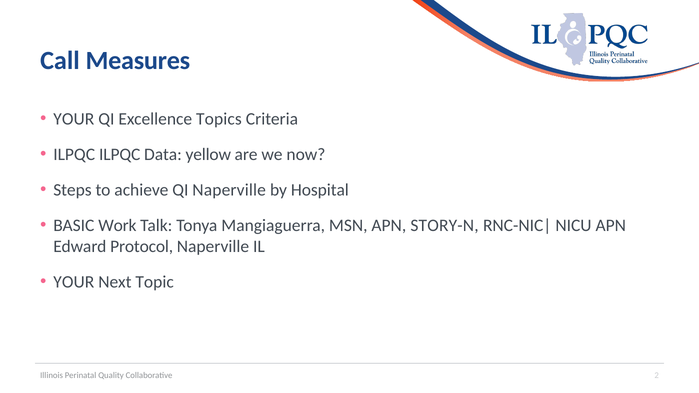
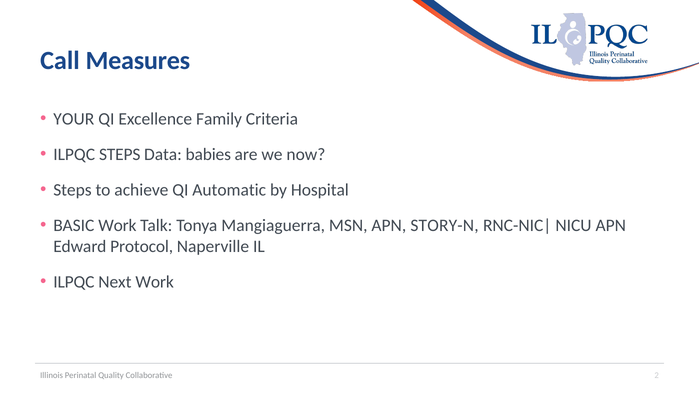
Topics: Topics -> Family (219, 119)
ILPQC ILPQC: ILPQC -> STEPS (120, 155)
yellow: yellow -> babies (208, 155)
QI Naperville: Naperville -> Automatic (229, 190)
YOUR: YOUR -> ILPQC (74, 282)
Next Topic: Topic -> Work (155, 282)
